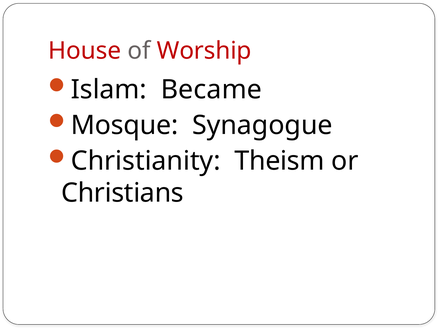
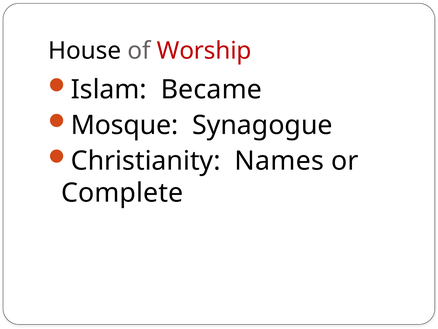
House colour: red -> black (85, 51)
Theism: Theism -> Names (279, 161)
Christians: Christians -> Complete (122, 193)
